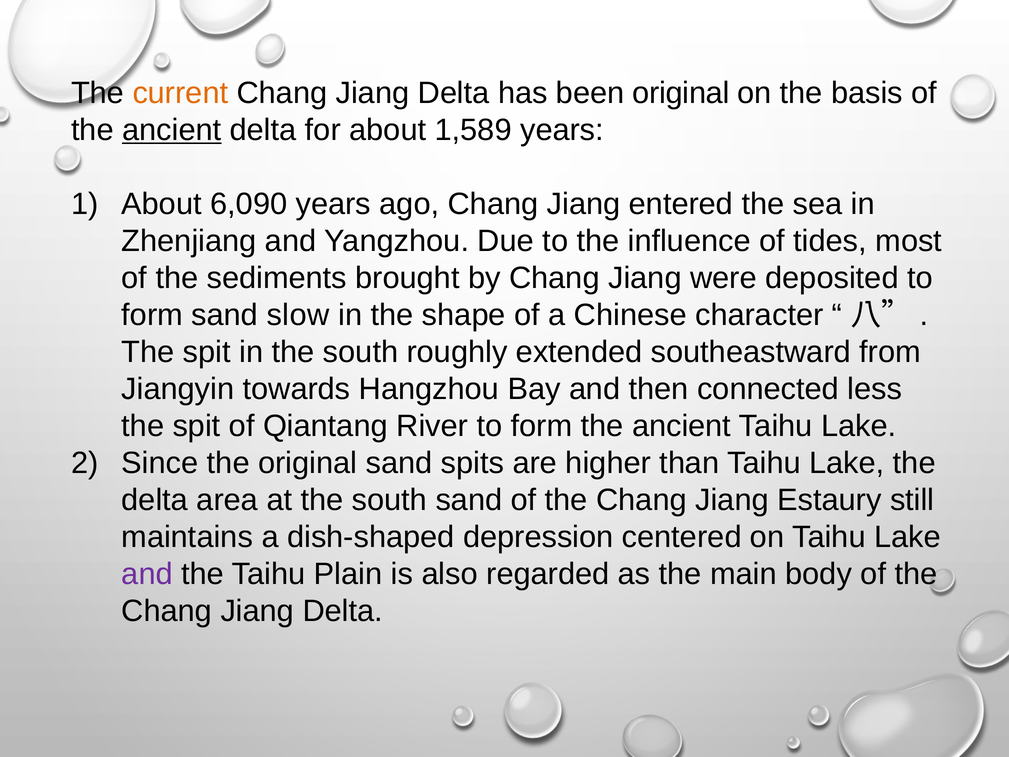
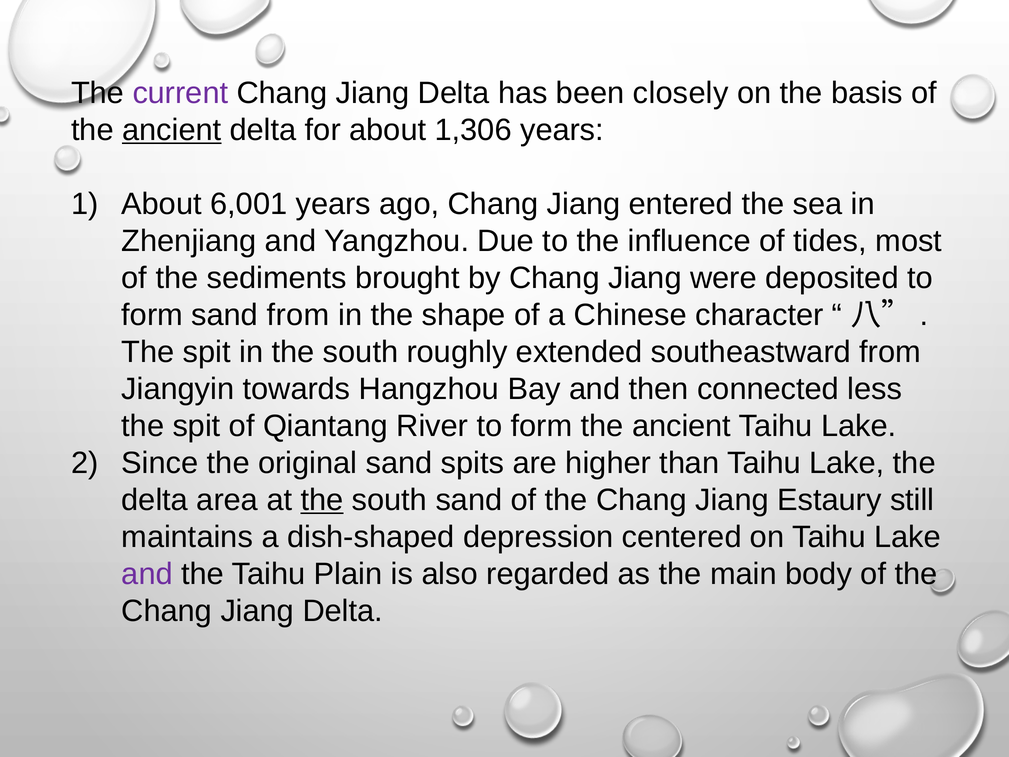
current colour: orange -> purple (180, 93)
been original: original -> closely (681, 93)
1,589: 1,589 -> 1,306 (473, 130)
6,090: 6,090 -> 6,001 (249, 204)
sand slow: slow -> from (298, 315)
the underline: none -> present (322, 500)
